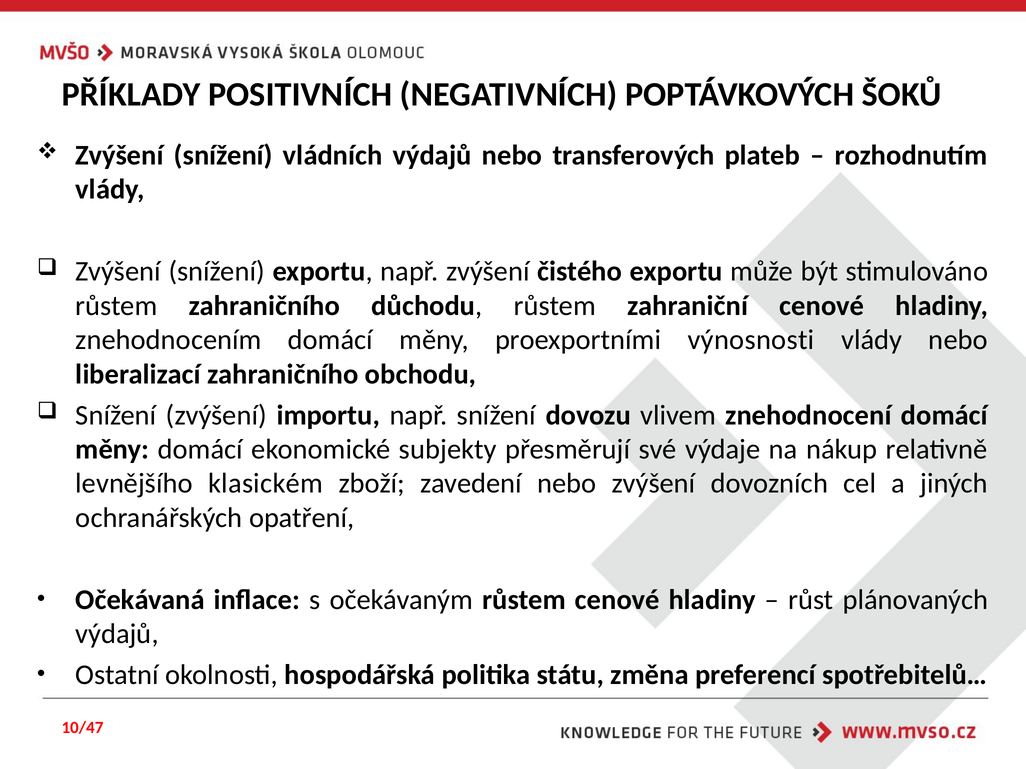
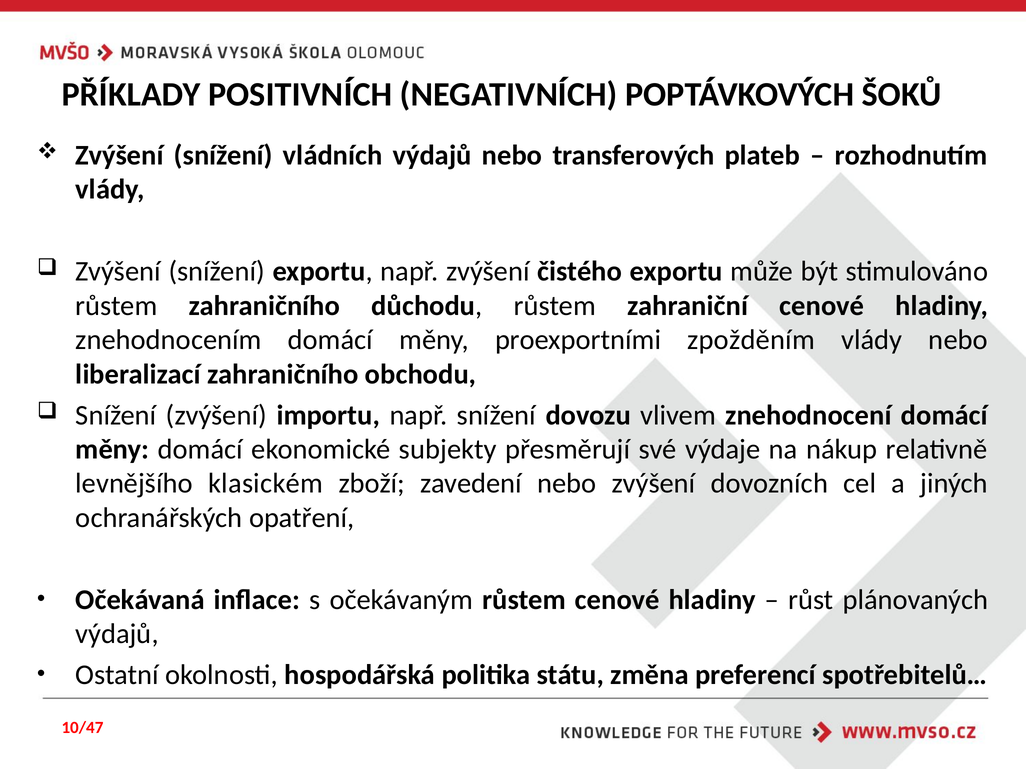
výnosnosti: výnosnosti -> zpožděním (751, 340)
